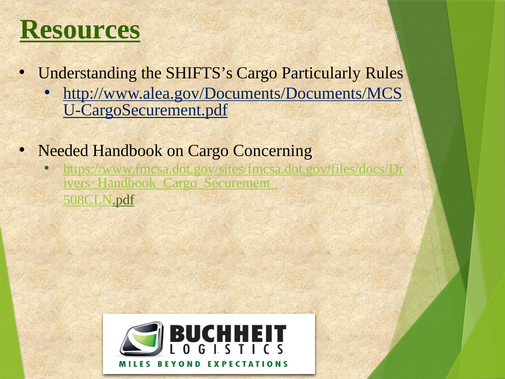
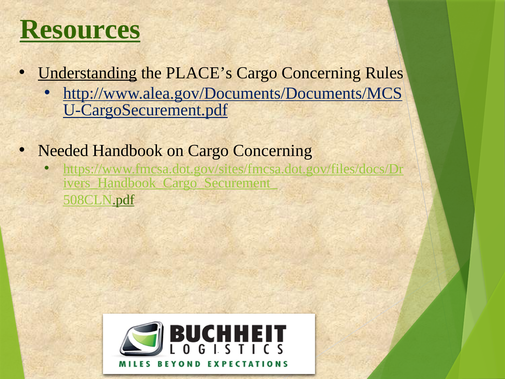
Understanding underline: none -> present (87, 73)
SHIFTS’s: SHIFTS’s -> PLACE’s (199, 73)
Particularly: Particularly -> Concerning (321, 73)
